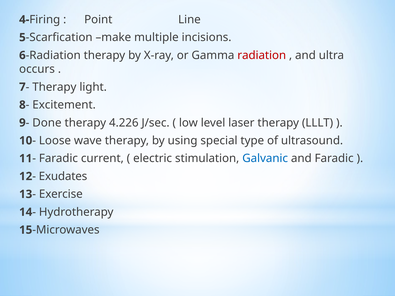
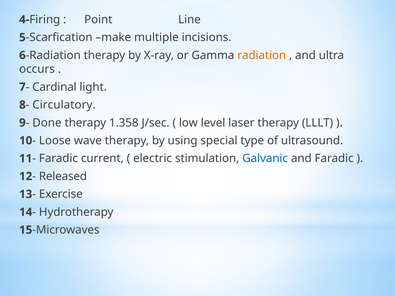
radiation colour: red -> orange (262, 55)
Therapy: Therapy -> Cardinal (54, 87)
Excitement: Excitement -> Circulatory (64, 105)
4.226: 4.226 -> 1.358 (124, 123)
Exudates: Exudates -> Released (63, 176)
